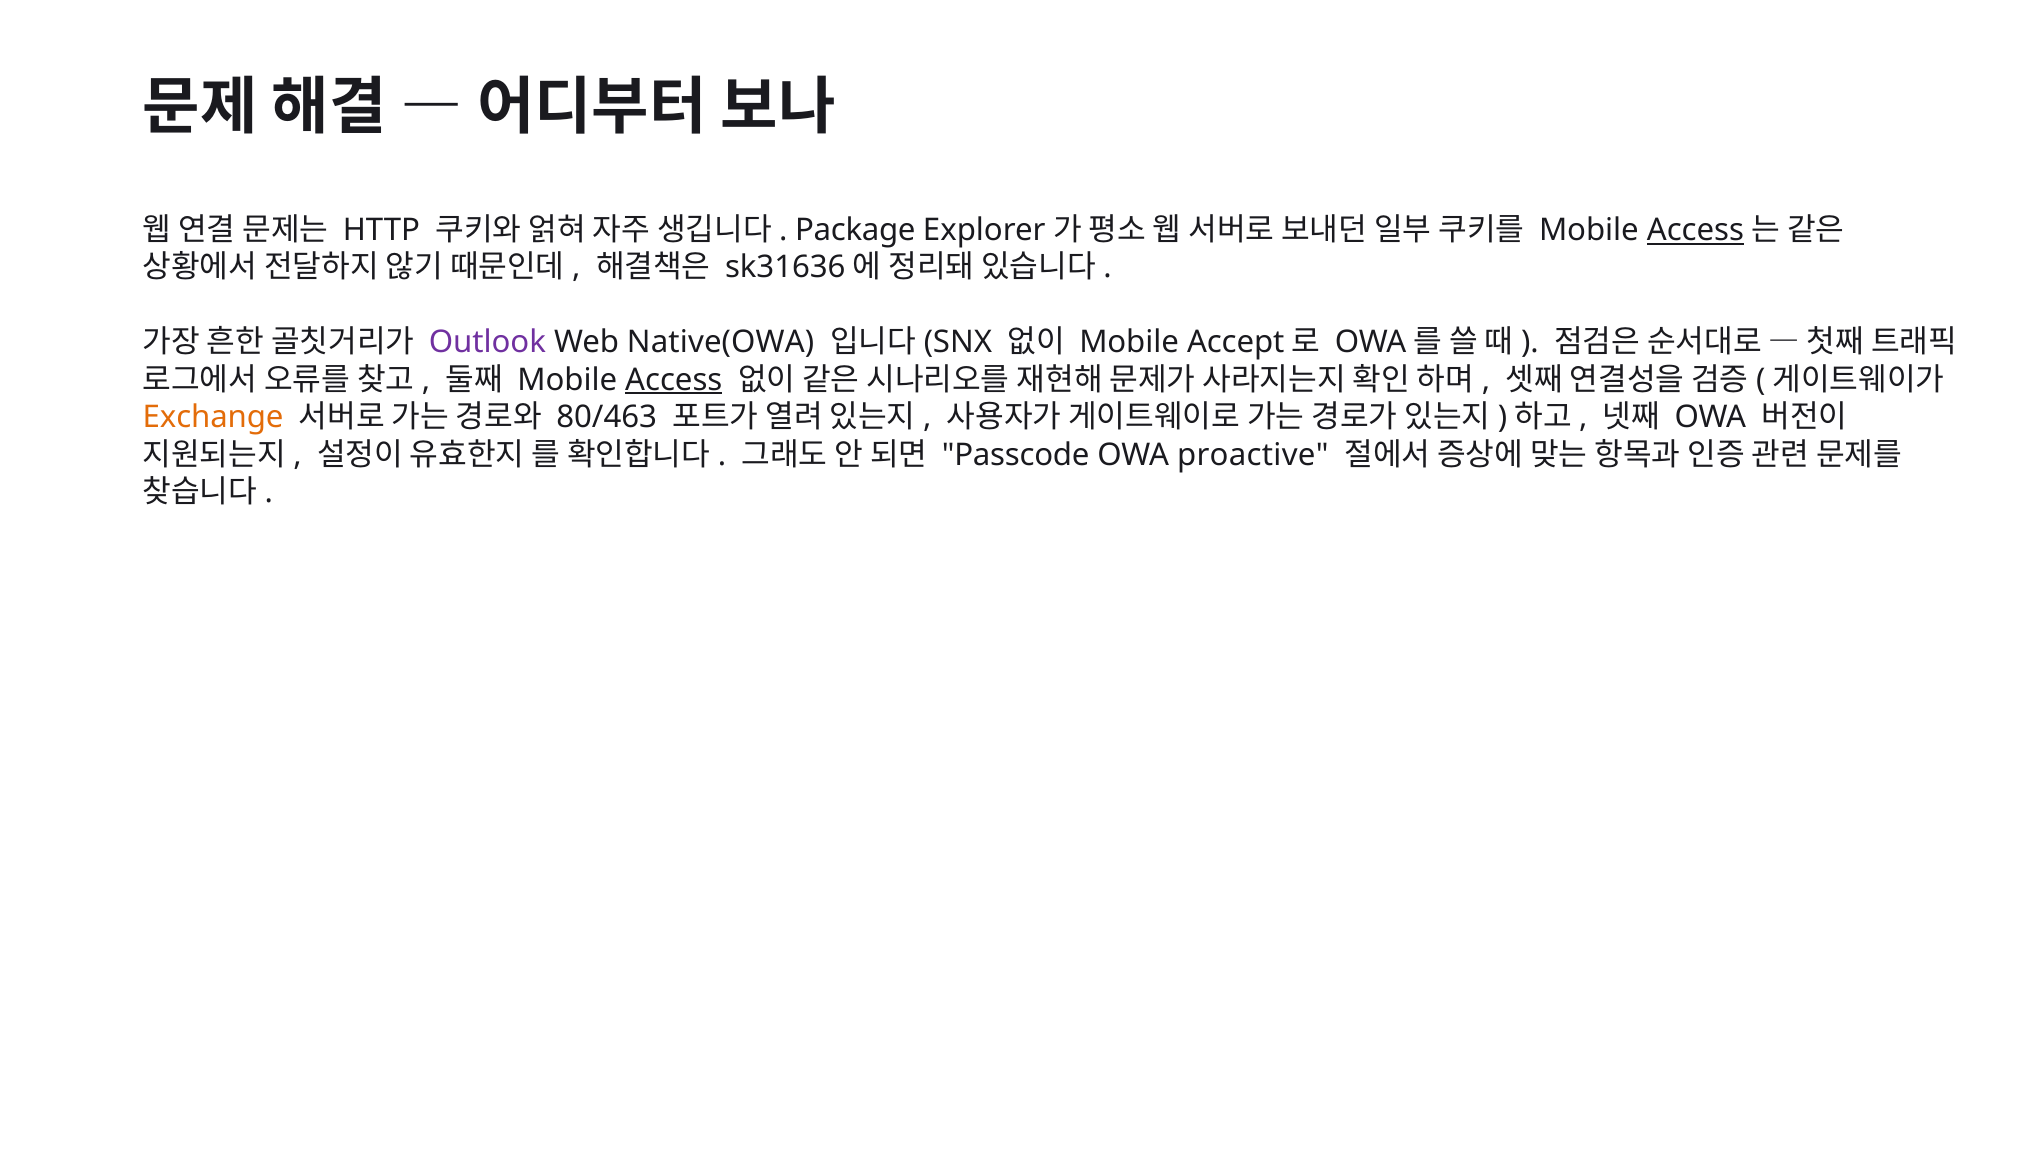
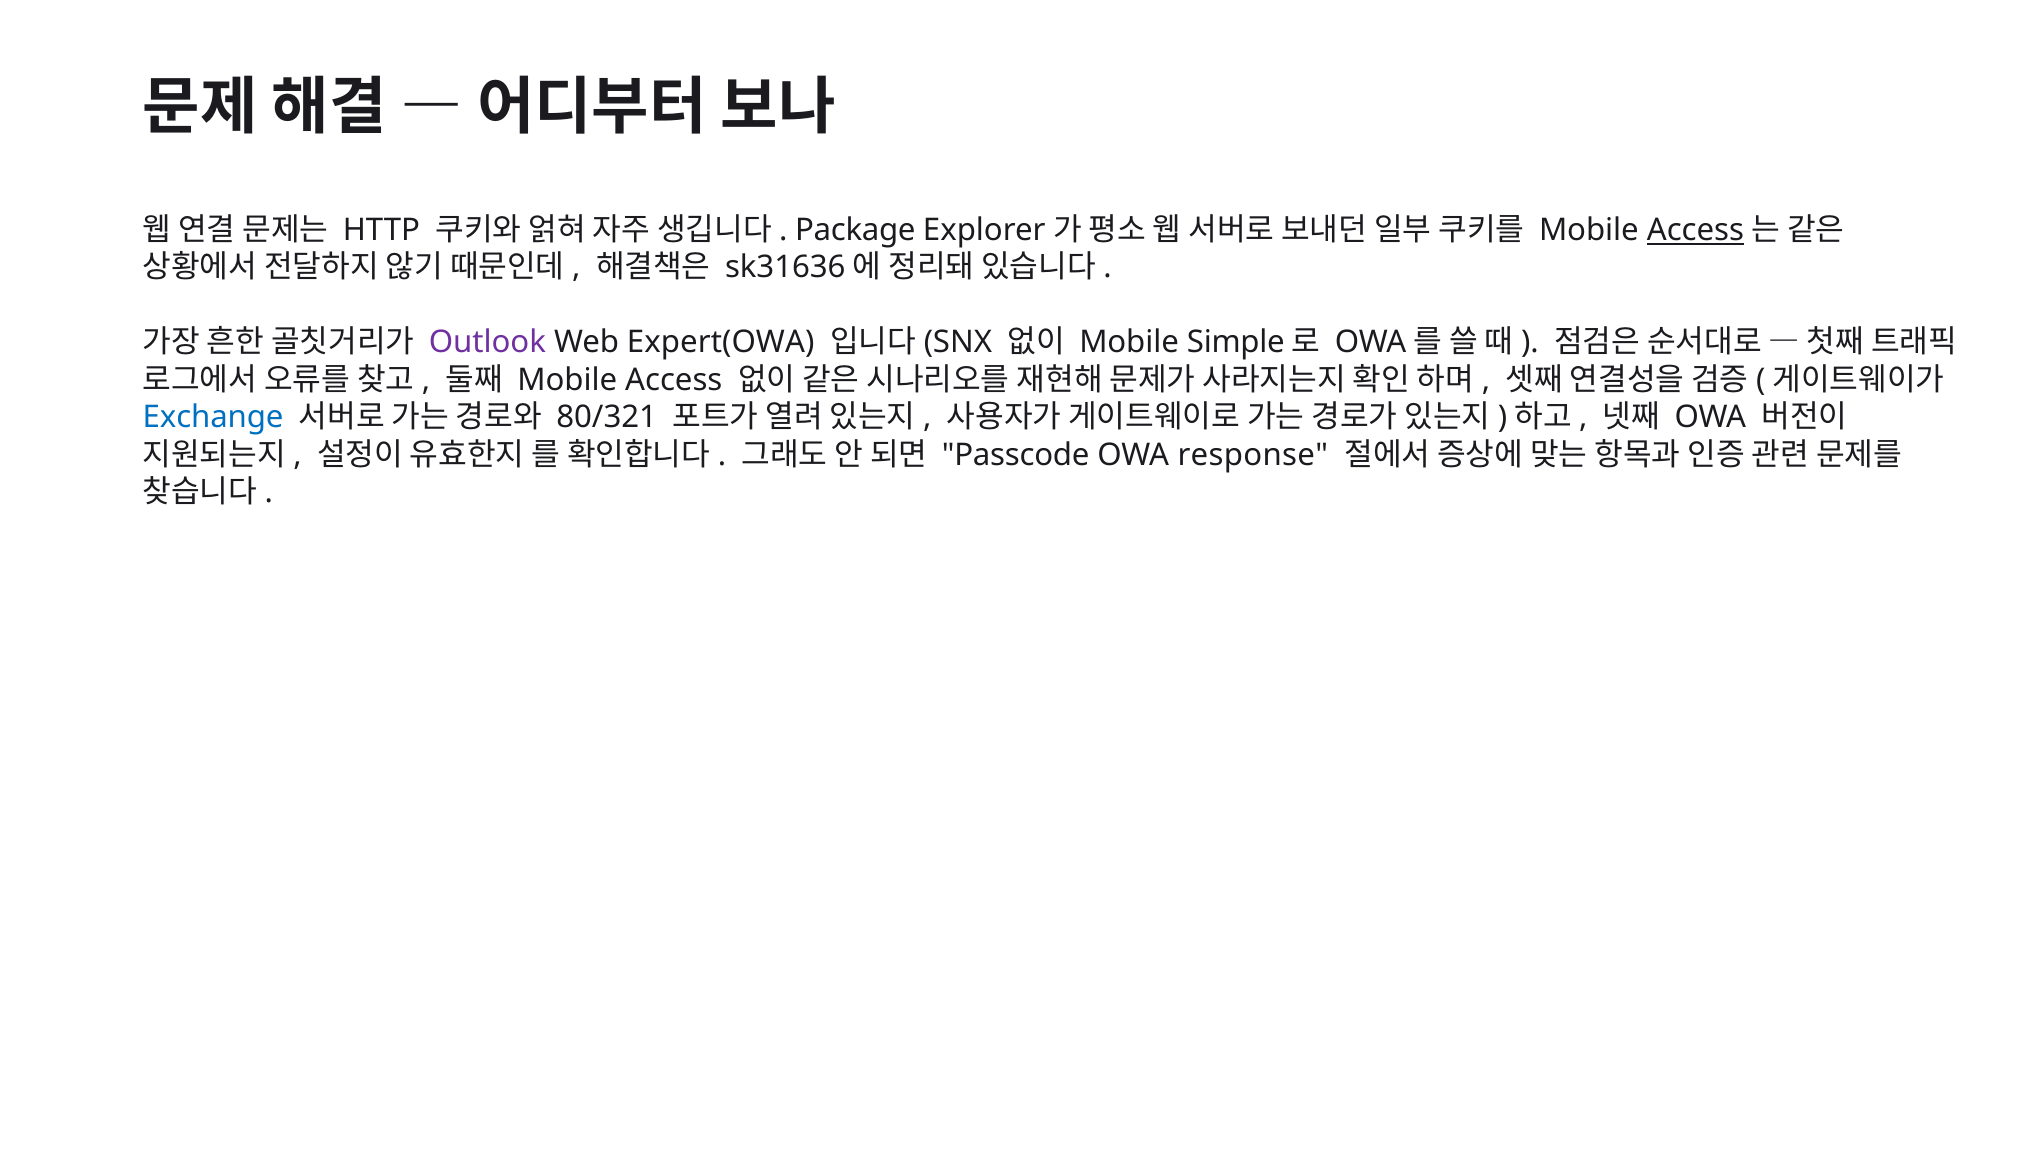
Native(OWA: Native(OWA -> Expert(OWA (721, 342)
Accept: Accept -> Simple (1236, 342)
Access underline: present -> none (674, 380)
Exchange colour: orange -> blue (213, 417)
80/463: 80/463 -> 80/321 (607, 417)
proactive: proactive -> response (1253, 455)
